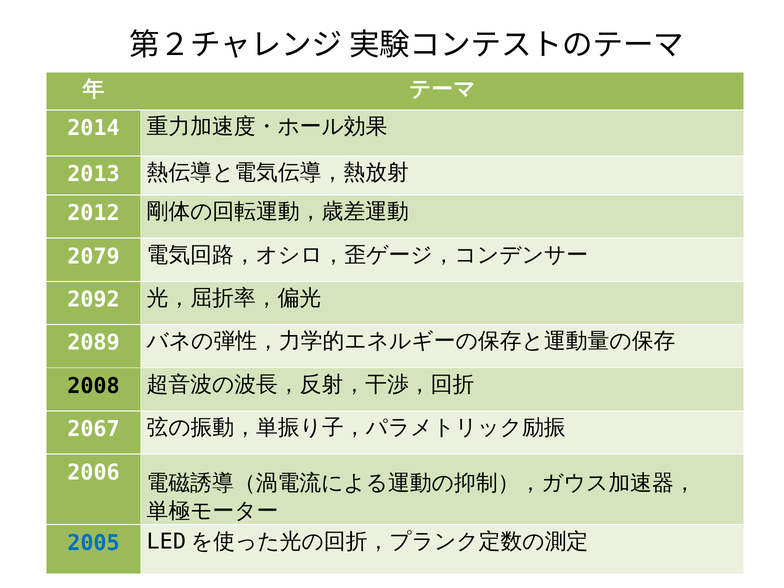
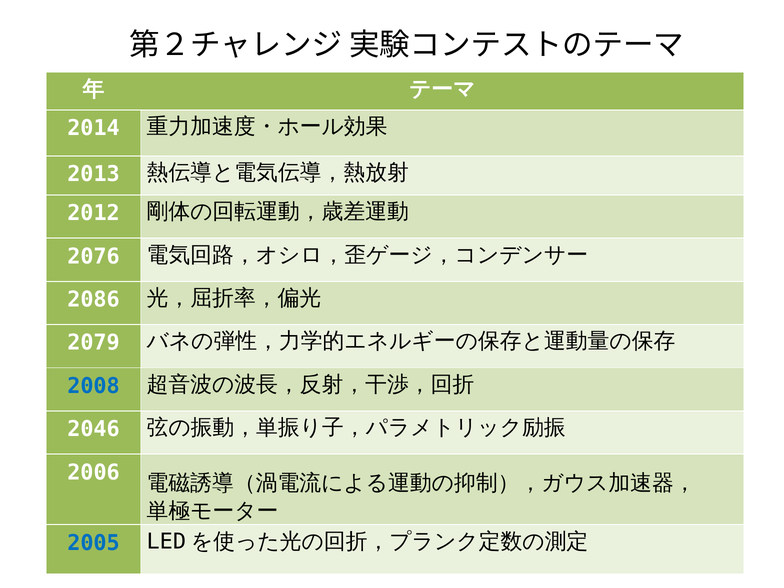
2079: 2079 -> 2076 (93, 256)
2092: 2092 -> 2086 (93, 300)
2089: 2089 -> 2079 (93, 343)
2008 colour: black -> blue (93, 386)
2067: 2067 -> 2046 (93, 429)
